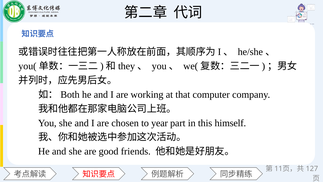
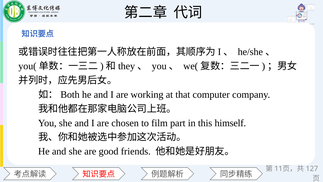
year: year -> film (160, 123)
